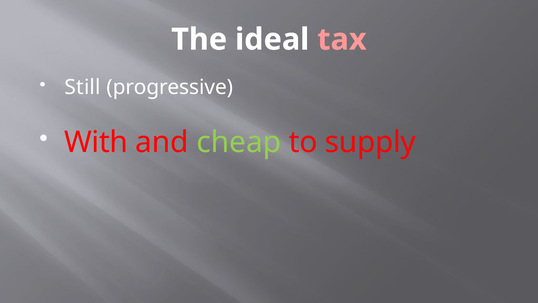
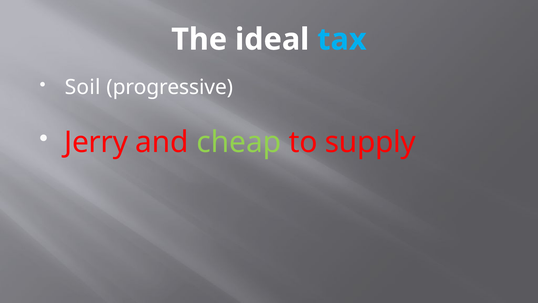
tax colour: pink -> light blue (342, 39)
Still: Still -> Soil (83, 87)
With: With -> Jerry (96, 142)
